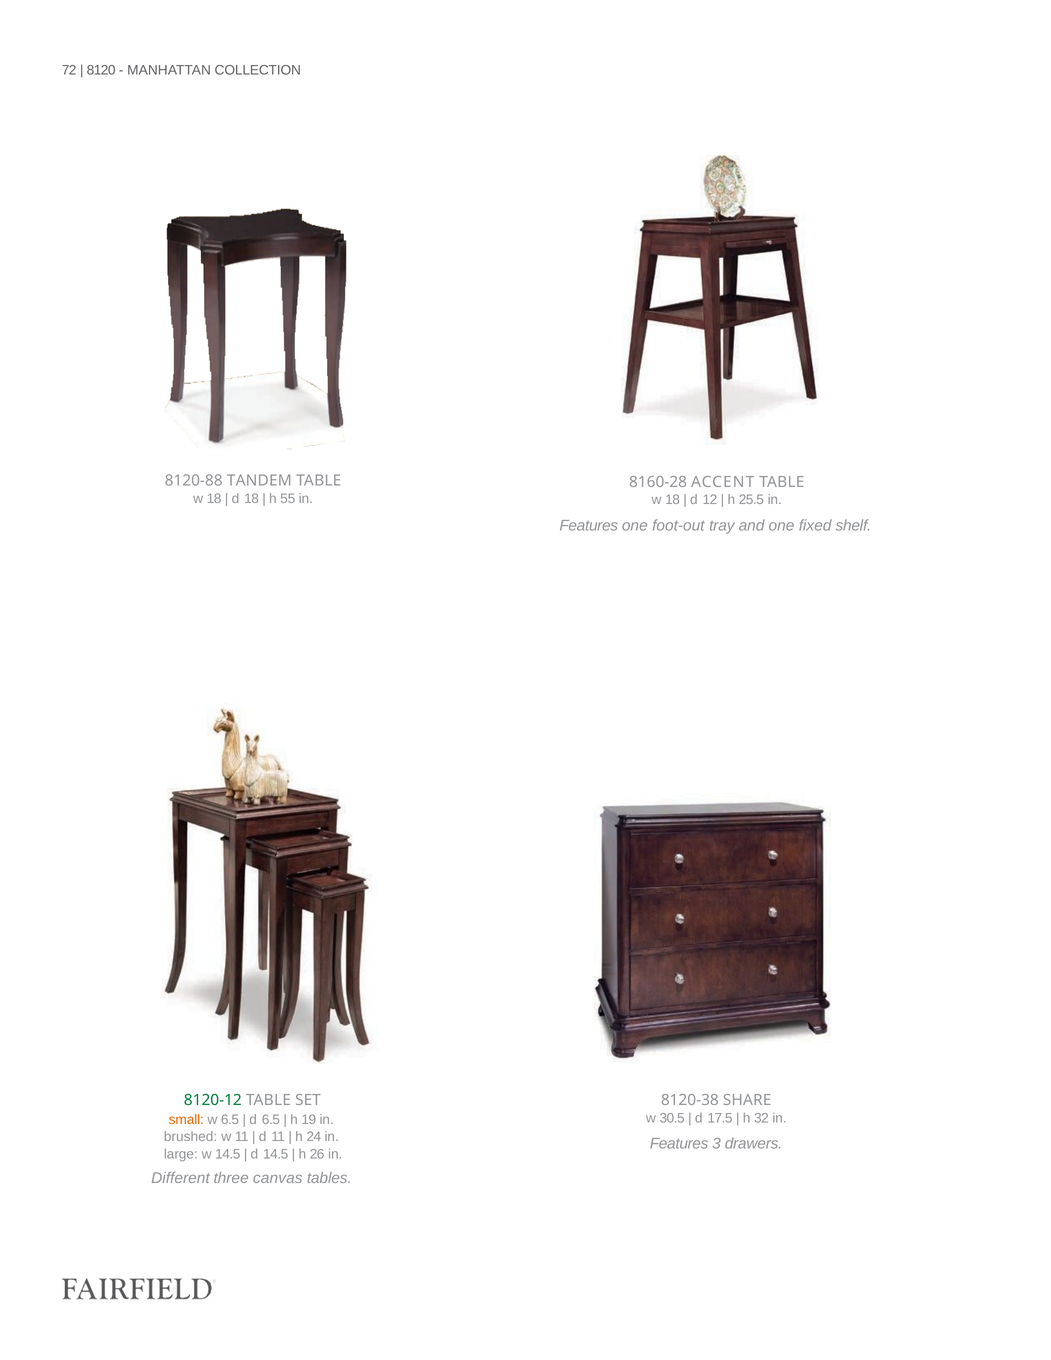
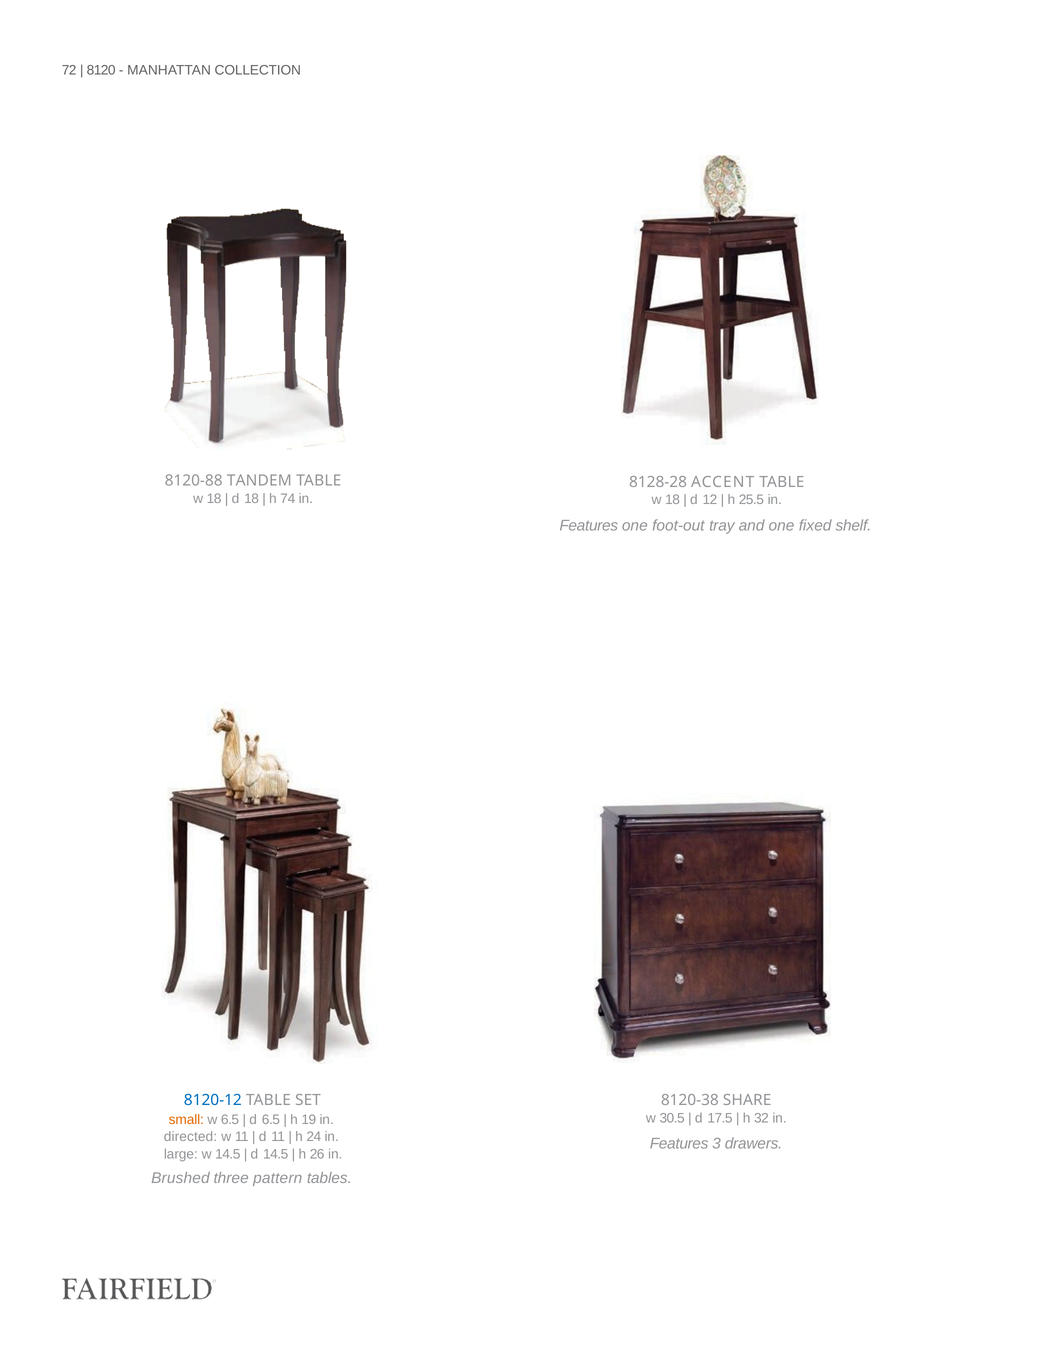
8160-28: 8160-28 -> 8128-28 (658, 482)
55: 55 -> 74 (288, 499)
8120-12 colour: green -> blue (213, 1100)
brushed: brushed -> directed (190, 1137)
Different: Different -> Brushed (180, 1178)
canvas: canvas -> pattern (278, 1178)
